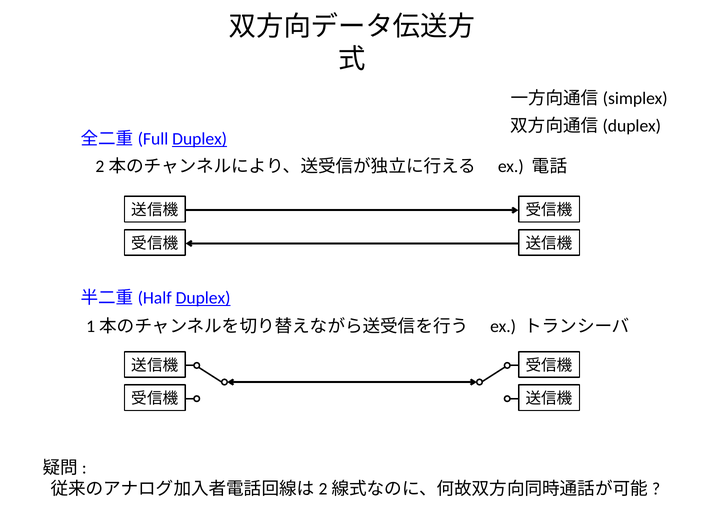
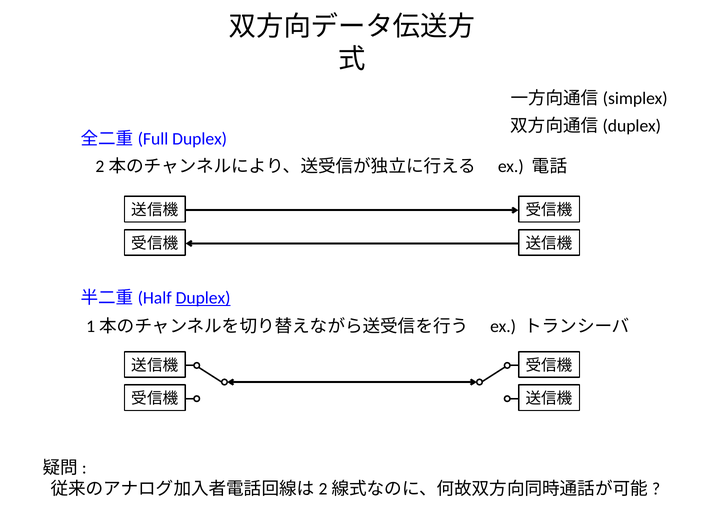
Duplex underline: present -> none (200, 139)
